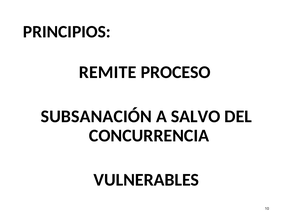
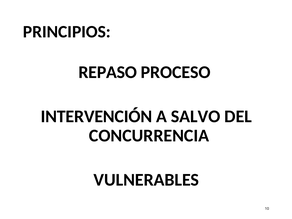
REMITE: REMITE -> REPASO (108, 72)
SUBSANACIÓN: SUBSANACIÓN -> INTERVENCIÓN (96, 116)
